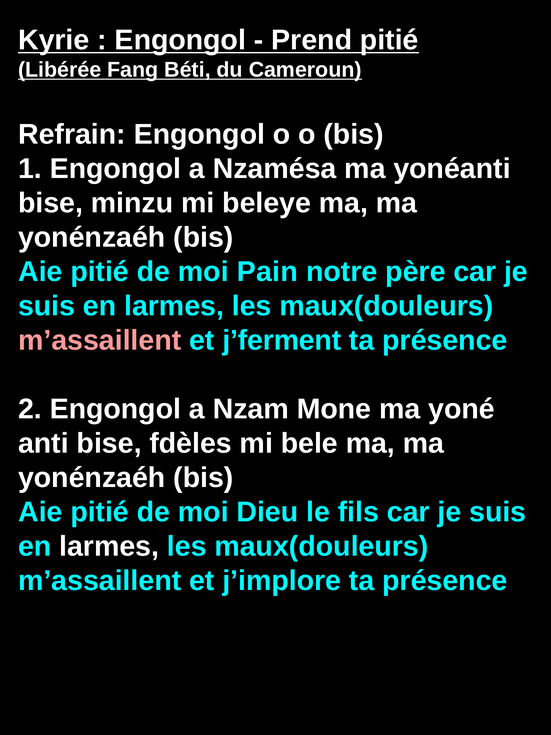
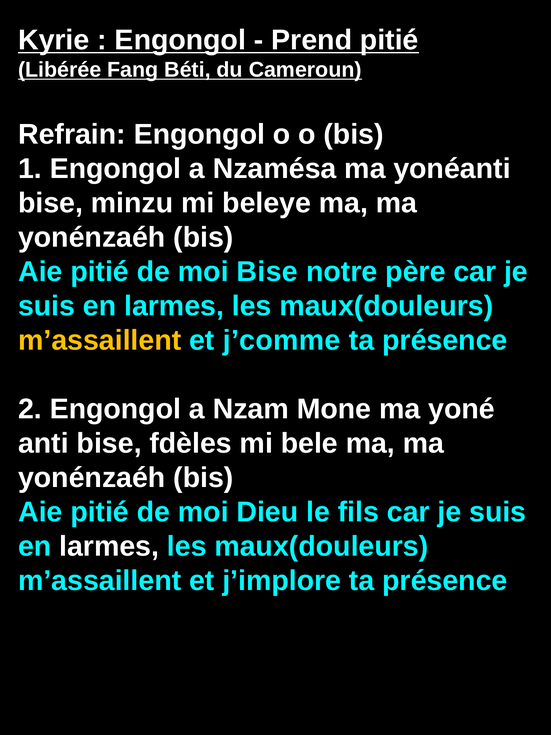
moi Pain: Pain -> Bise (267, 272)
m’assaillent colour: pink -> yellow (100, 340)
j’ferment: j’ferment -> j’comme (282, 340)
